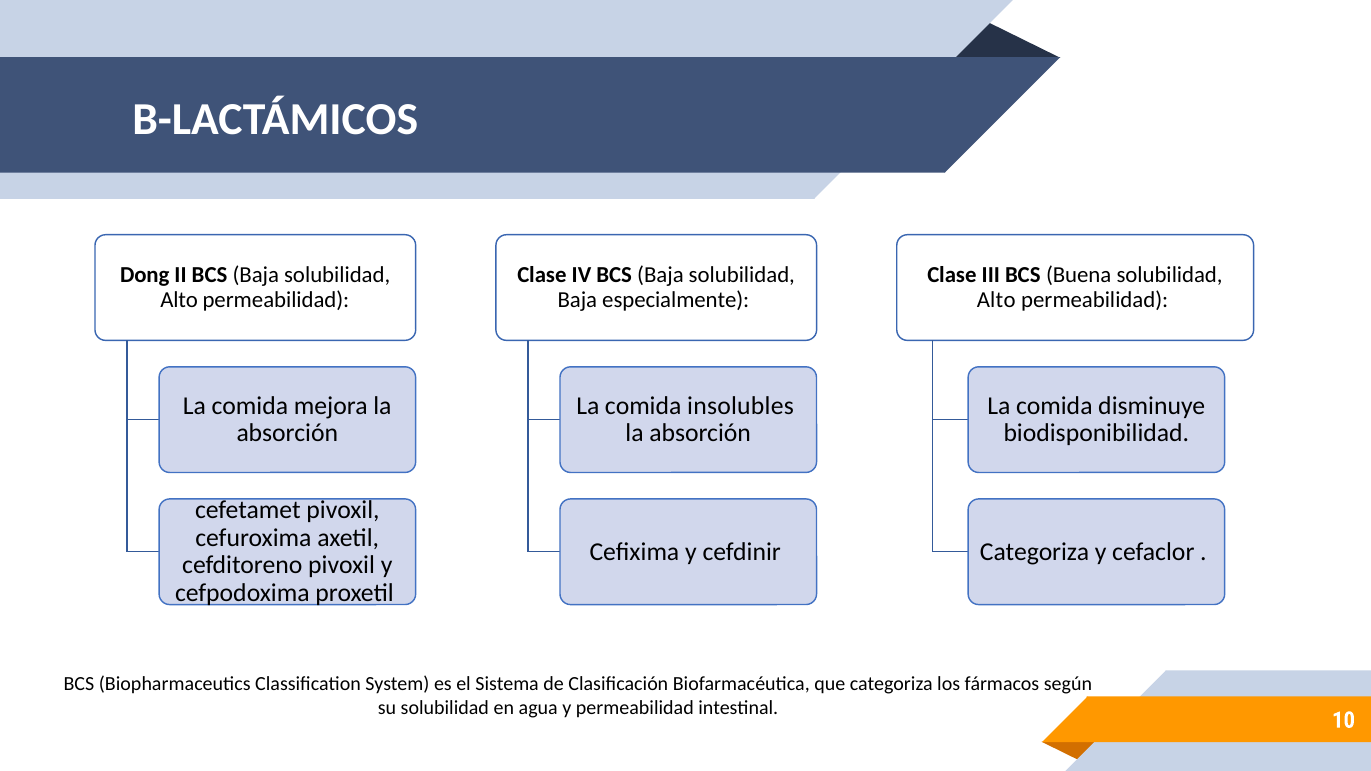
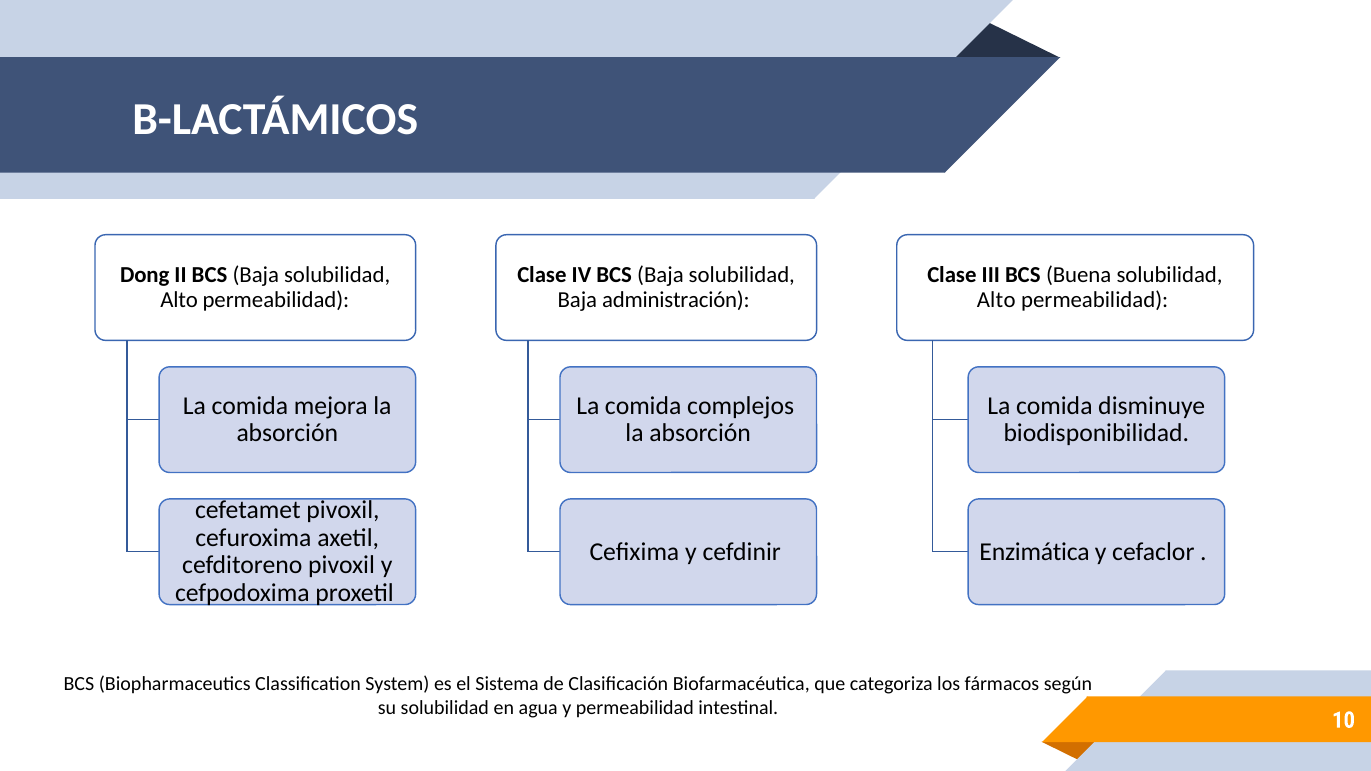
especialmente: especialmente -> administración (676, 300)
insolubles: insolubles -> complejos (741, 406)
Categoriza: Categoriza -> Enzimática (1035, 552)
